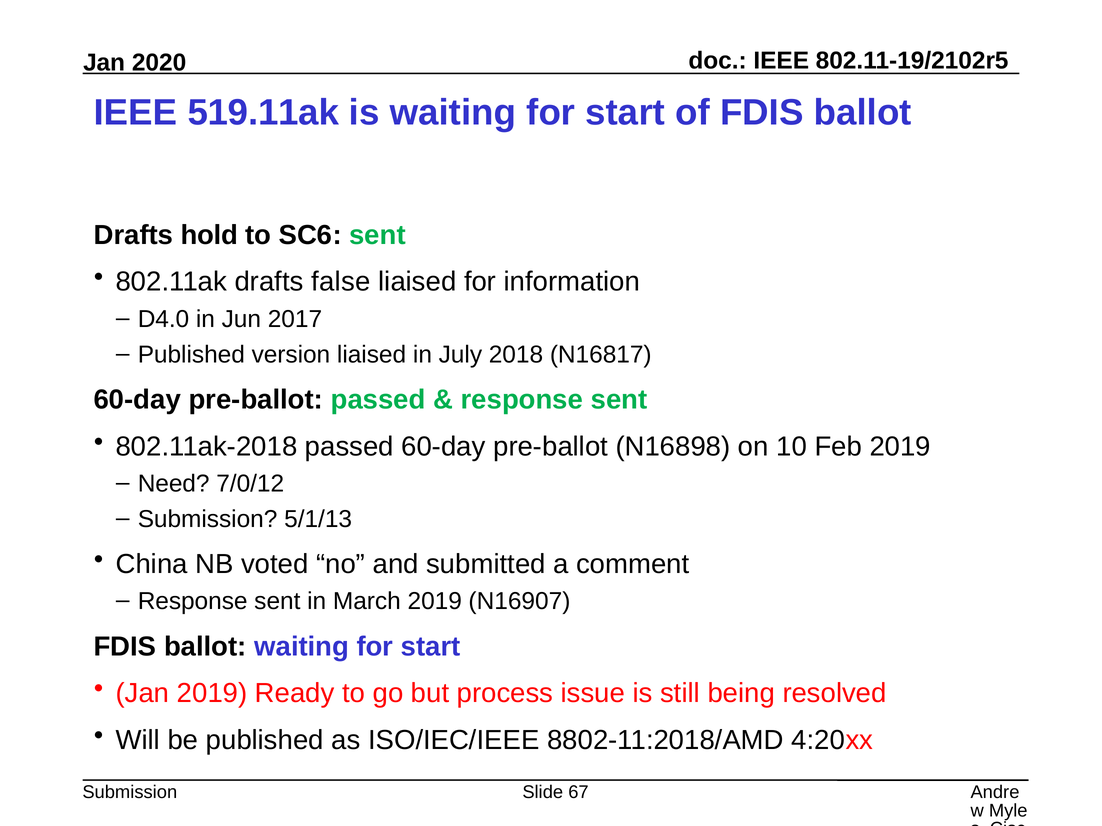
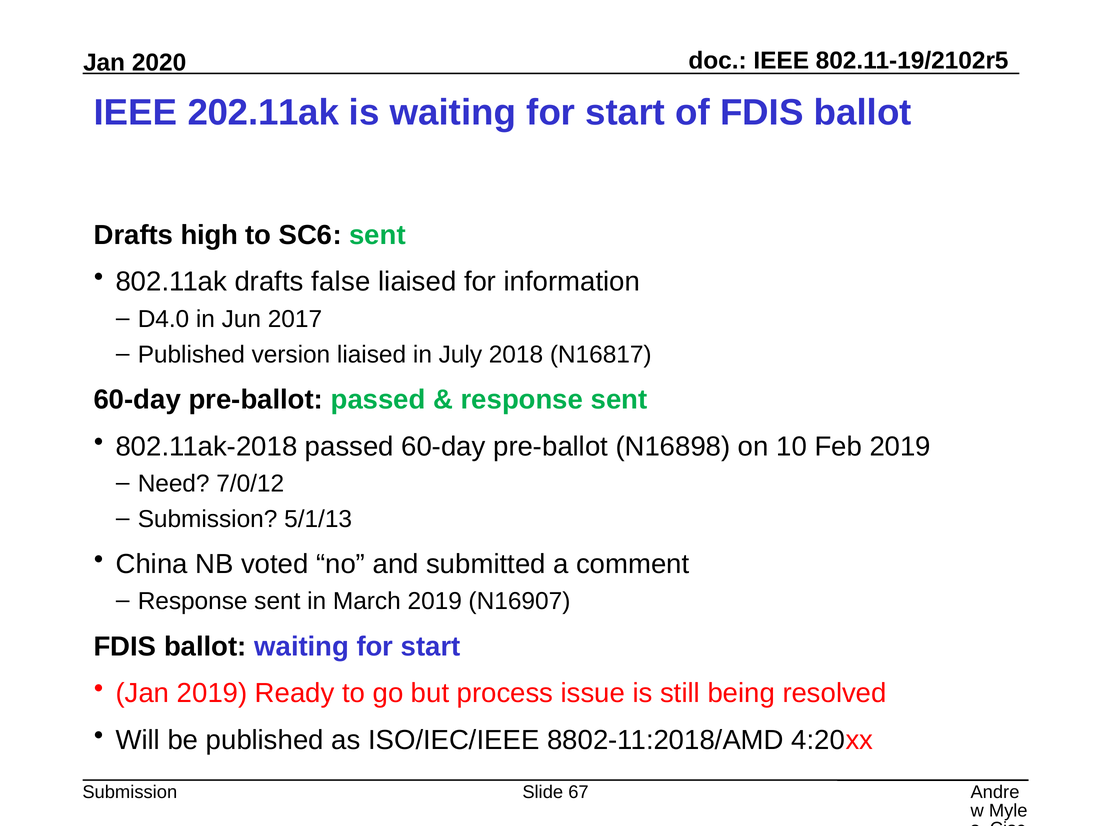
519.11ak: 519.11ak -> 202.11ak (263, 113)
hold: hold -> high (209, 235)
